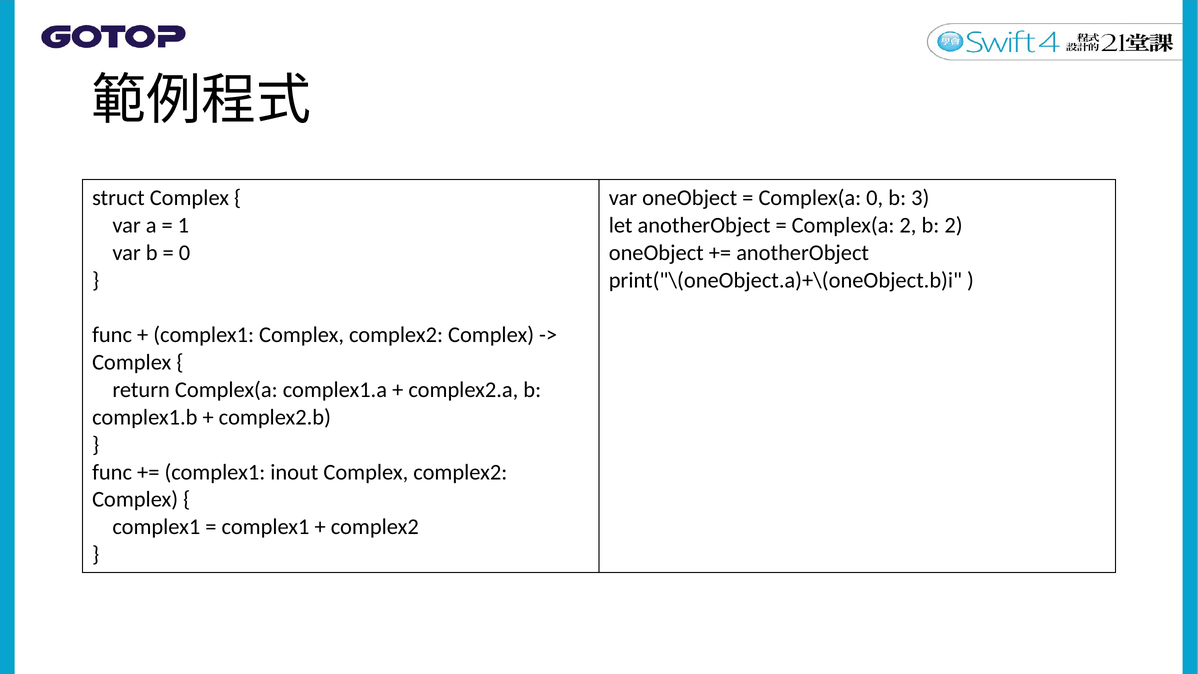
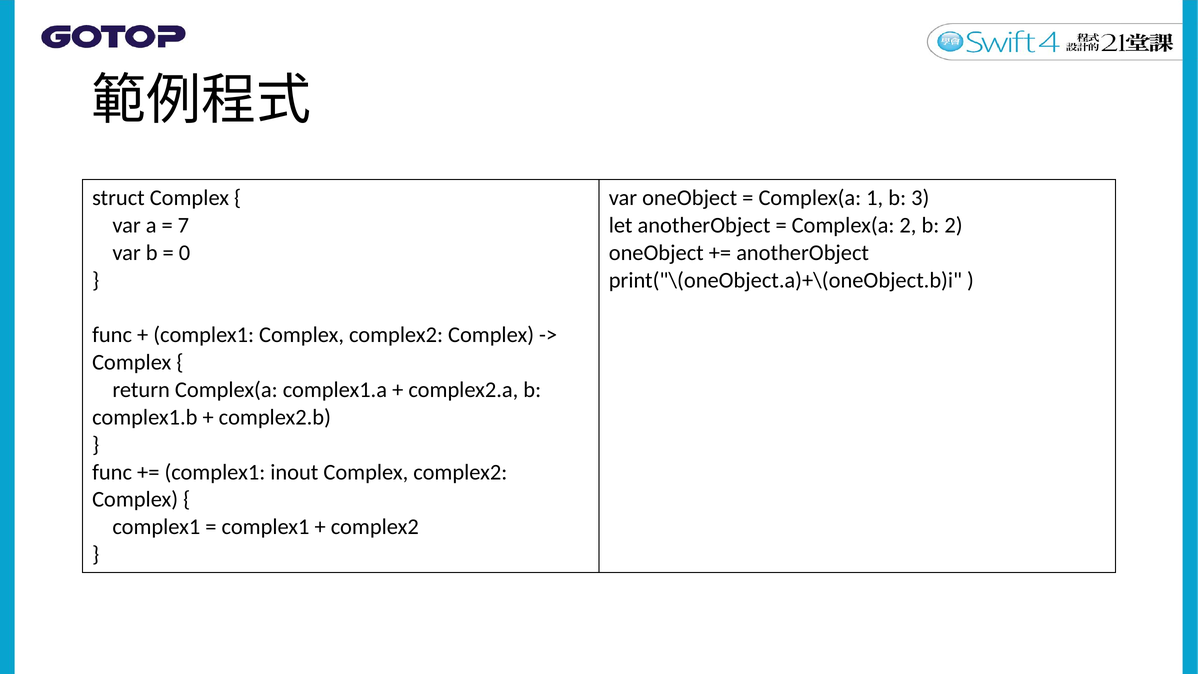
Complex(a 0: 0 -> 1 (875, 198)
1: 1 -> 7 (183, 225)
